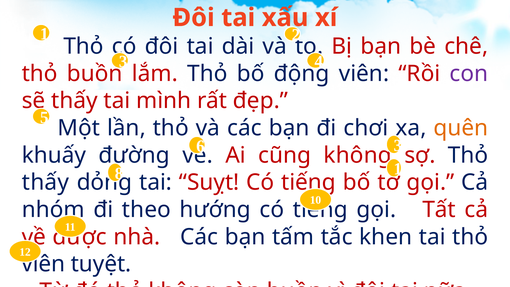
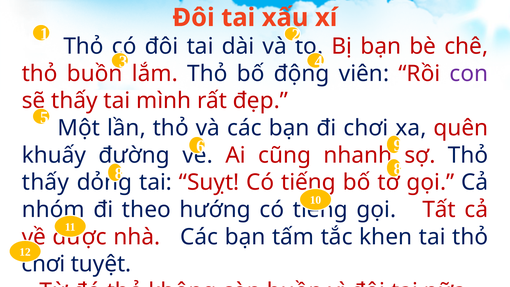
quên colour: orange -> red (461, 128)
3: 3 -> 9 (398, 146)
cũng không: không -> nhanh (358, 155)
1: 1 -> 8 (398, 169)
viên: viên -> chơi (43, 264)
